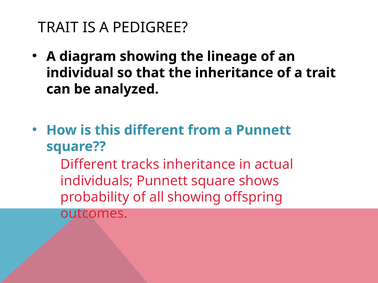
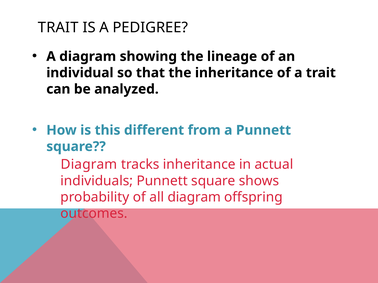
Different: Different -> Diagram (89, 165)
all showing: showing -> diagram (194, 197)
